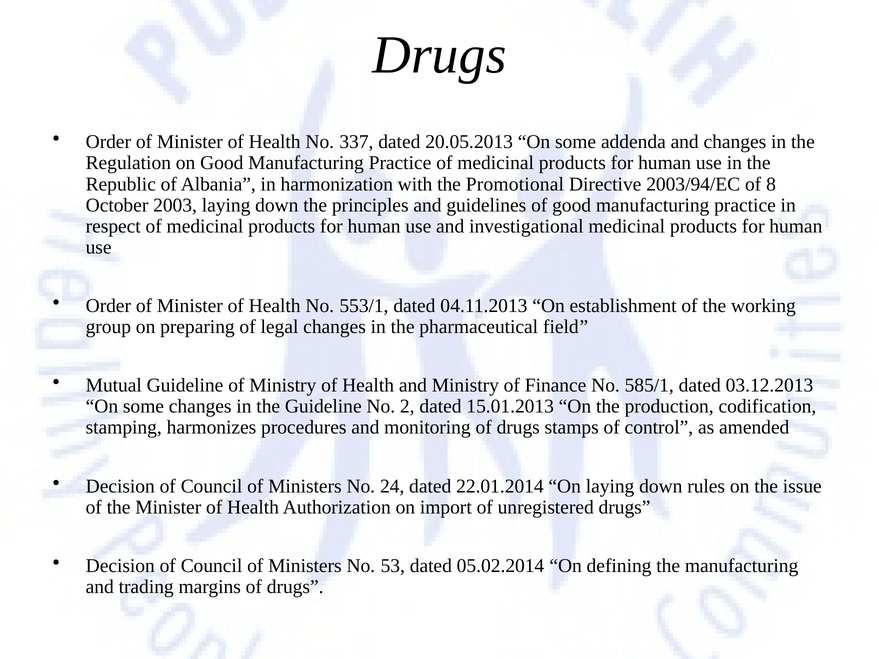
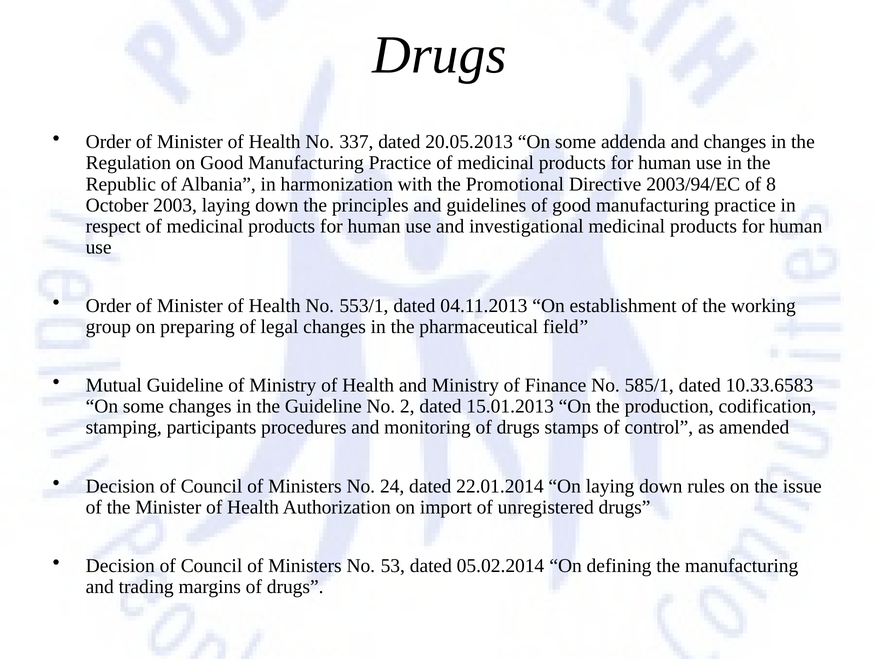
03.12.2013: 03.12.2013 -> 10.33.6583 (769, 386)
harmonizes: harmonizes -> participants (212, 428)
